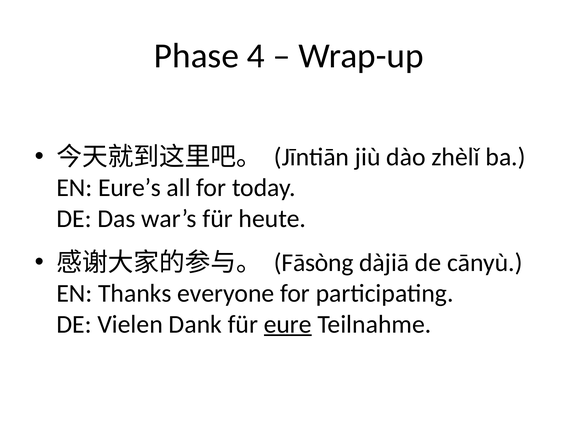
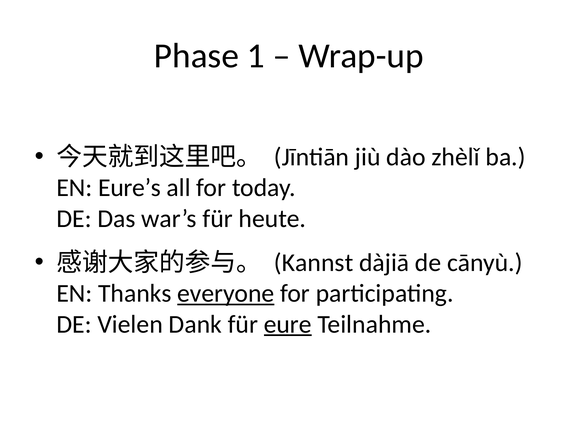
4: 4 -> 1 (256, 56)
Fāsòng: Fāsòng -> Kannst (314, 263)
everyone underline: none -> present (226, 294)
